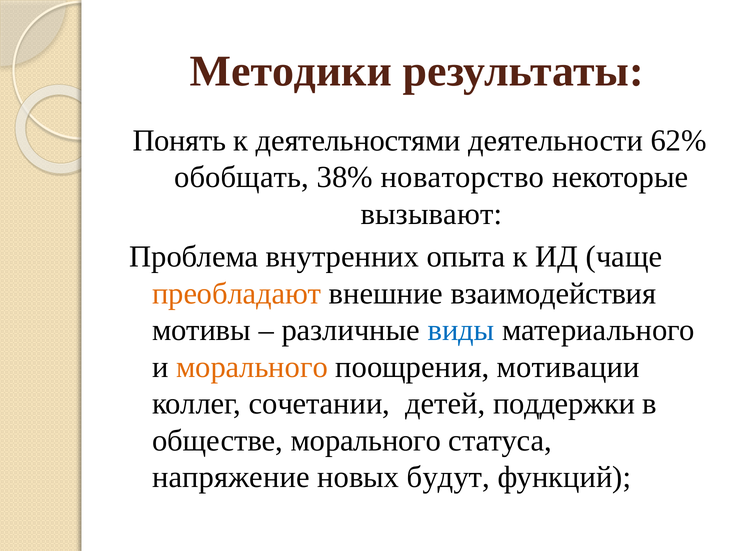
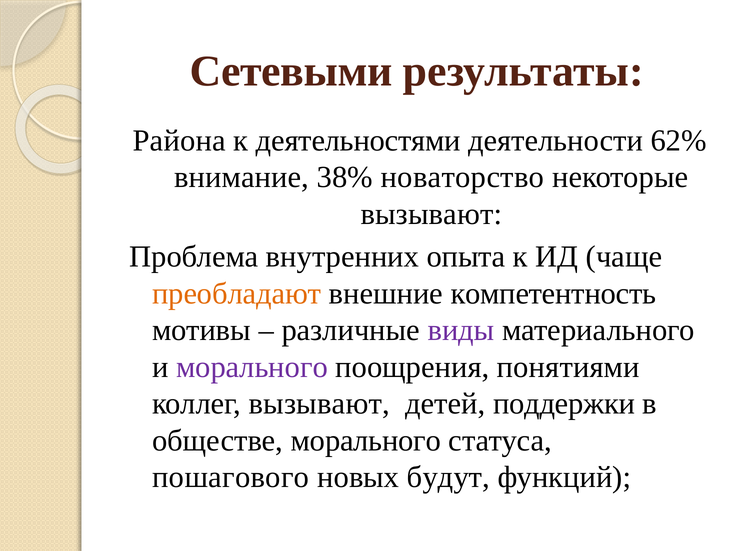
Методики: Методики -> Сетевыми (291, 71)
Понять: Понять -> Района (179, 141)
обобщать: обобщать -> внимание (242, 177)
взаимодействия: взаимодействия -> компетентность (553, 294)
виды colour: blue -> purple (461, 330)
морального colour: orange -> purple (252, 367)
мотивации: мотивации -> понятиями (568, 367)
коллег сочетании: сочетании -> вызывают (319, 404)
напряжение: напряжение -> пошагового (231, 477)
